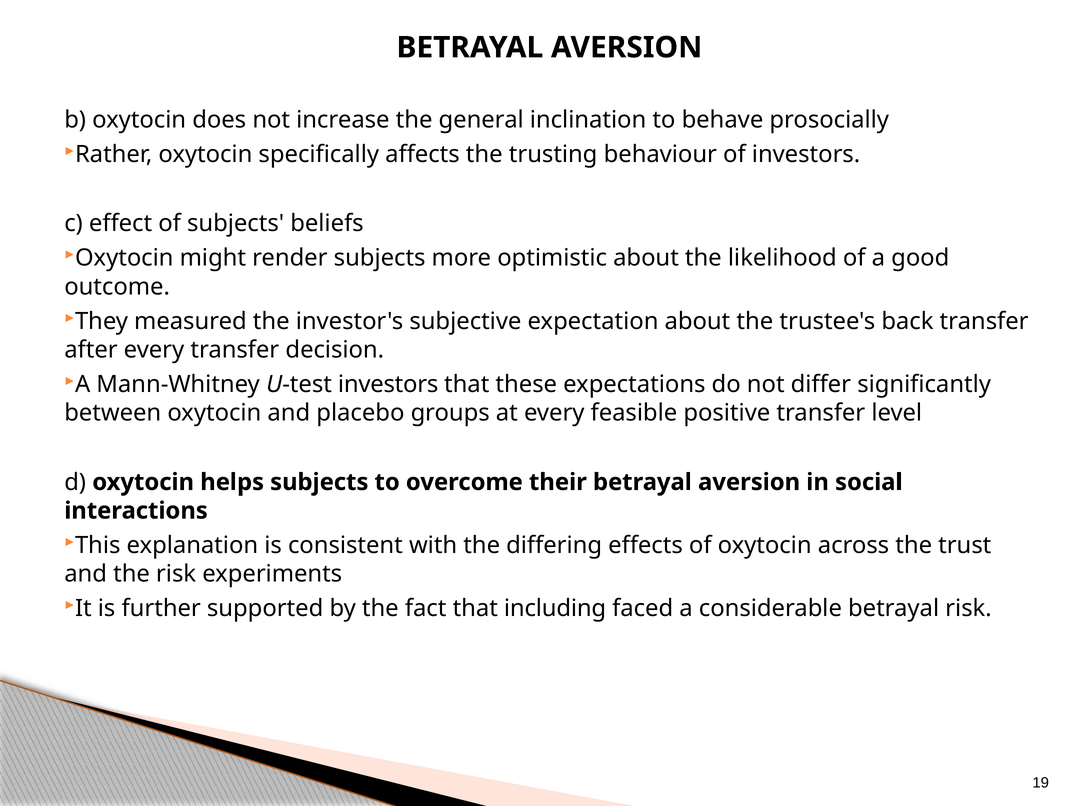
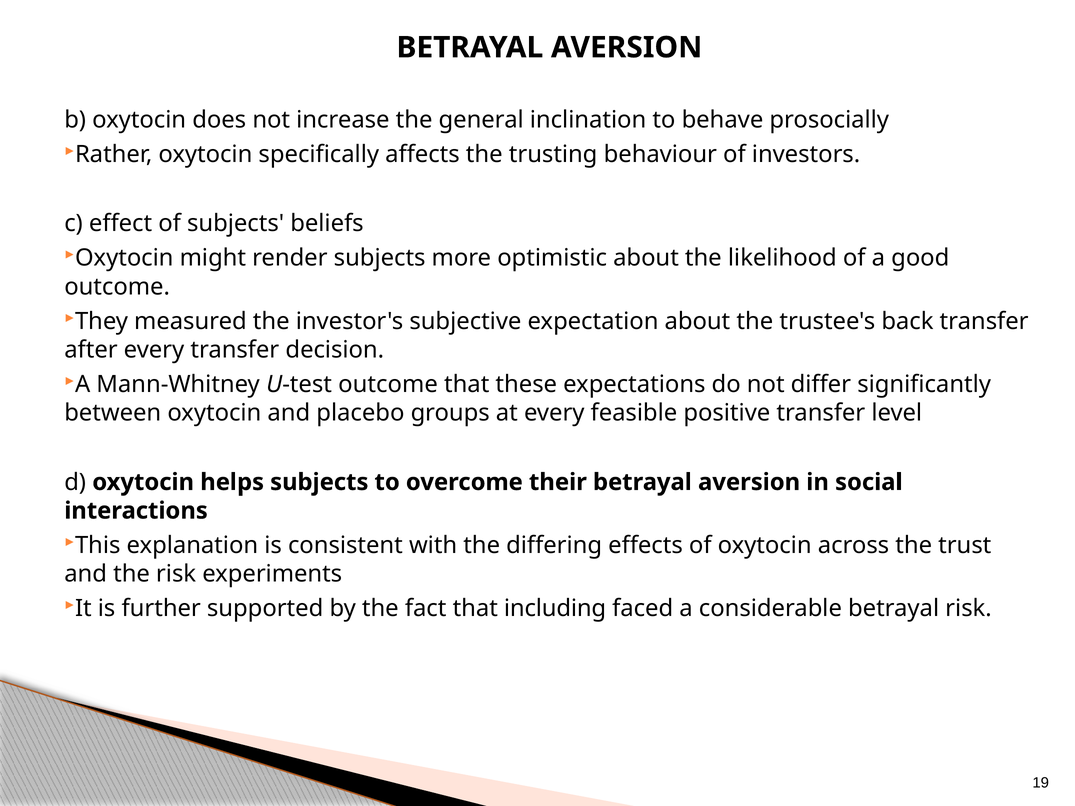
U-test investors: investors -> outcome (388, 385)
